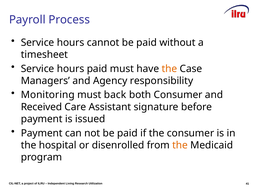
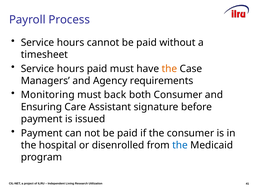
responsibility: responsibility -> requirements (162, 81)
Received: Received -> Ensuring (41, 107)
the colour: orange -> blue (180, 145)
